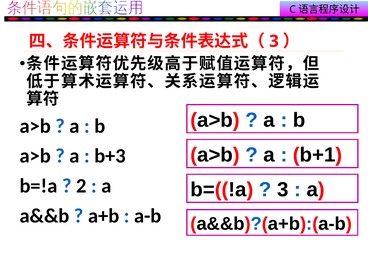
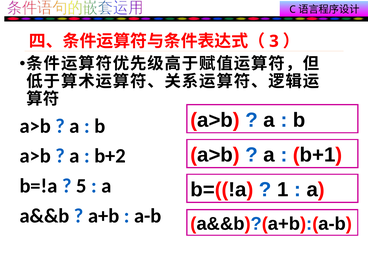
b+3: b+3 -> b+2 (110, 156)
2: 2 -> 5 (81, 186)
3: 3 -> 1 (283, 190)
